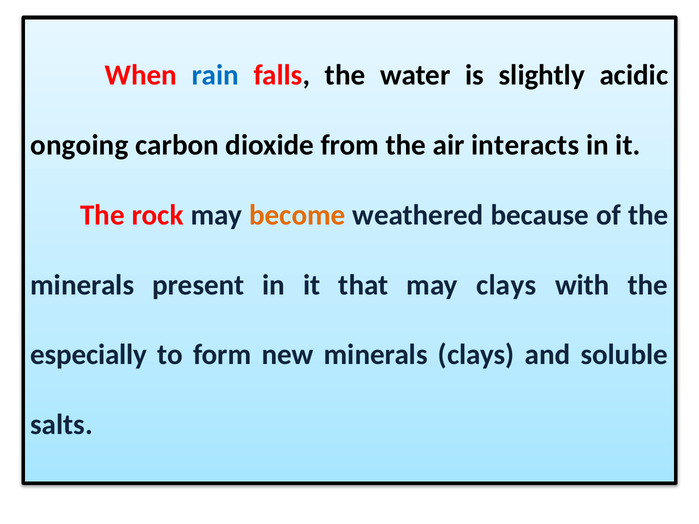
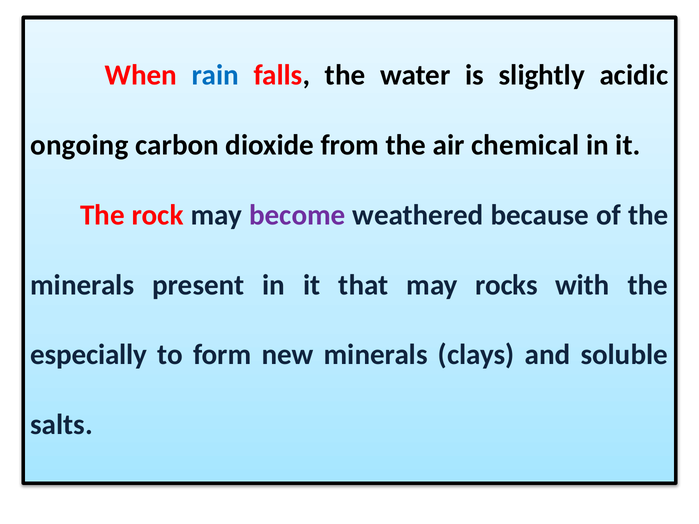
interacts: interacts -> chemical (525, 145)
become colour: orange -> purple (297, 215)
may clays: clays -> rocks (506, 285)
